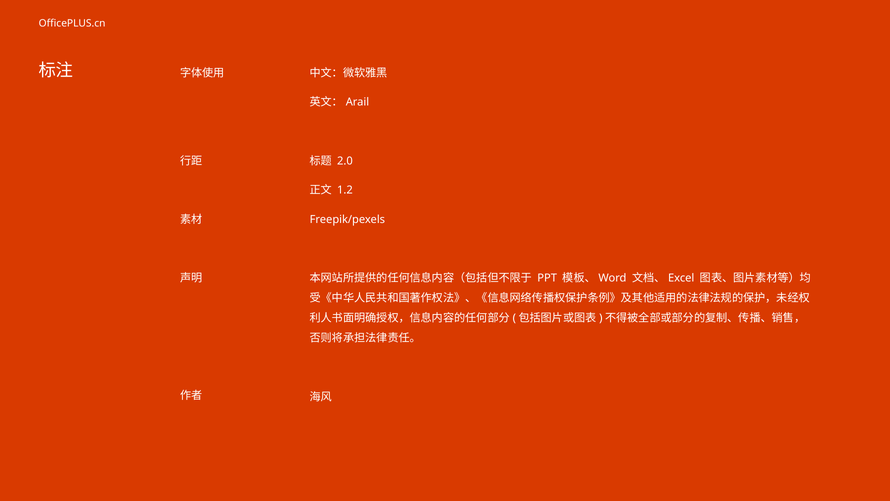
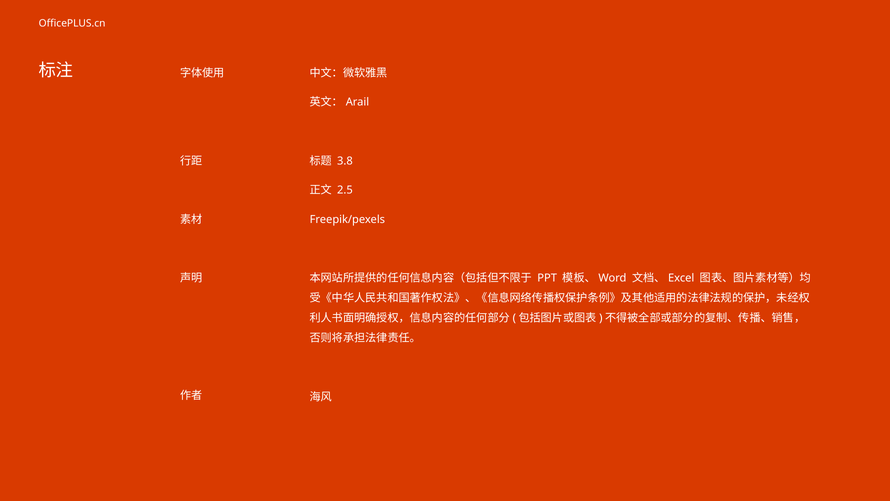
2.0: 2.0 -> 3.8 (345, 161)
1.2: 1.2 -> 2.5 (345, 190)
